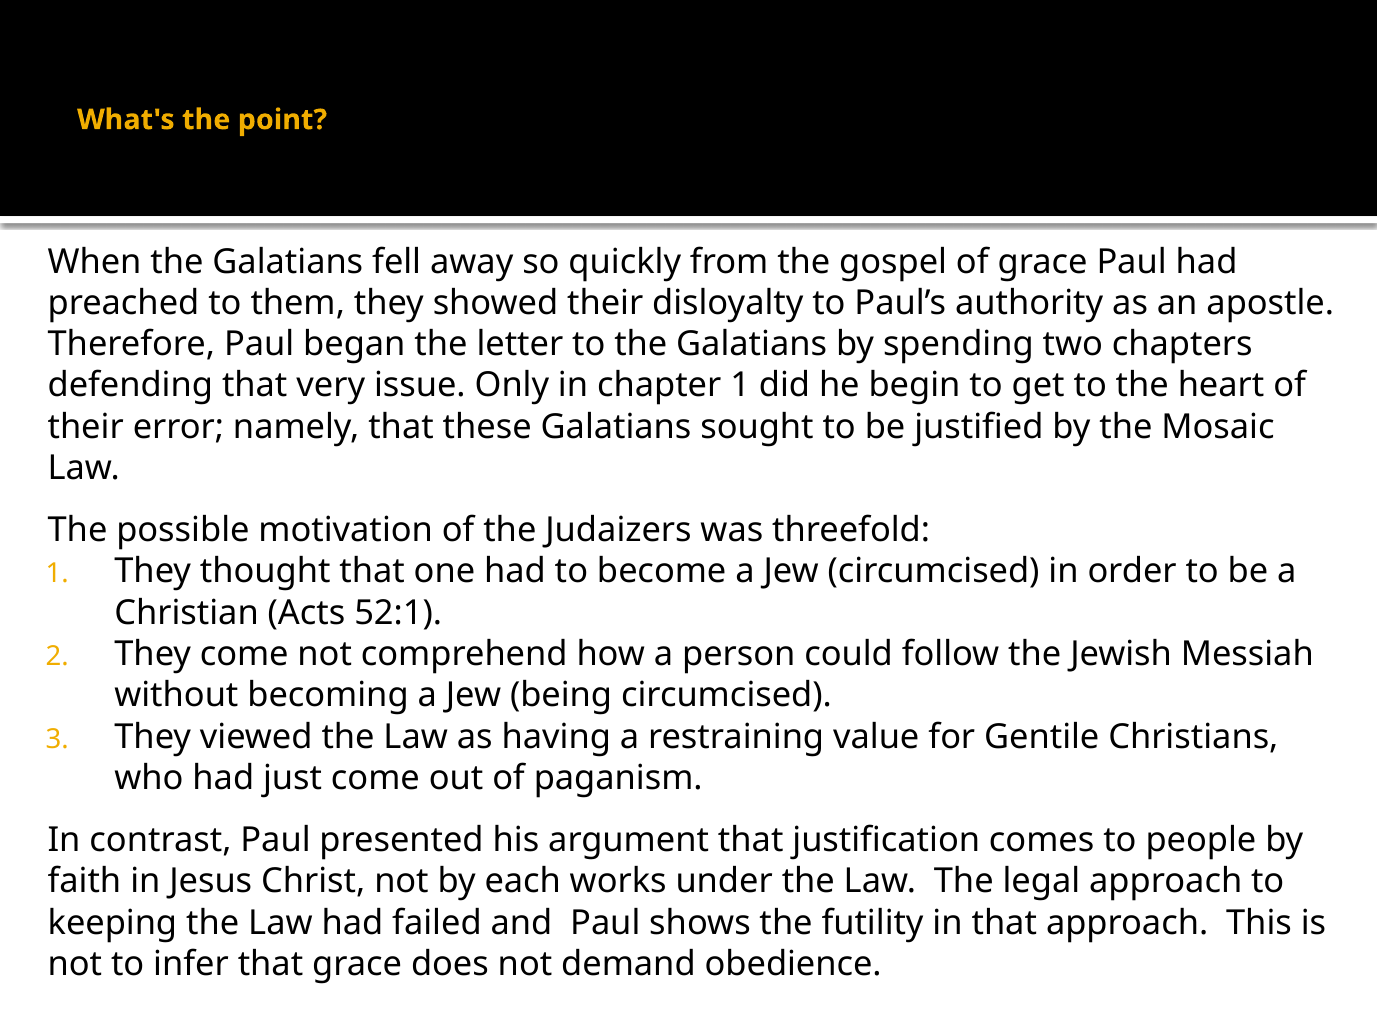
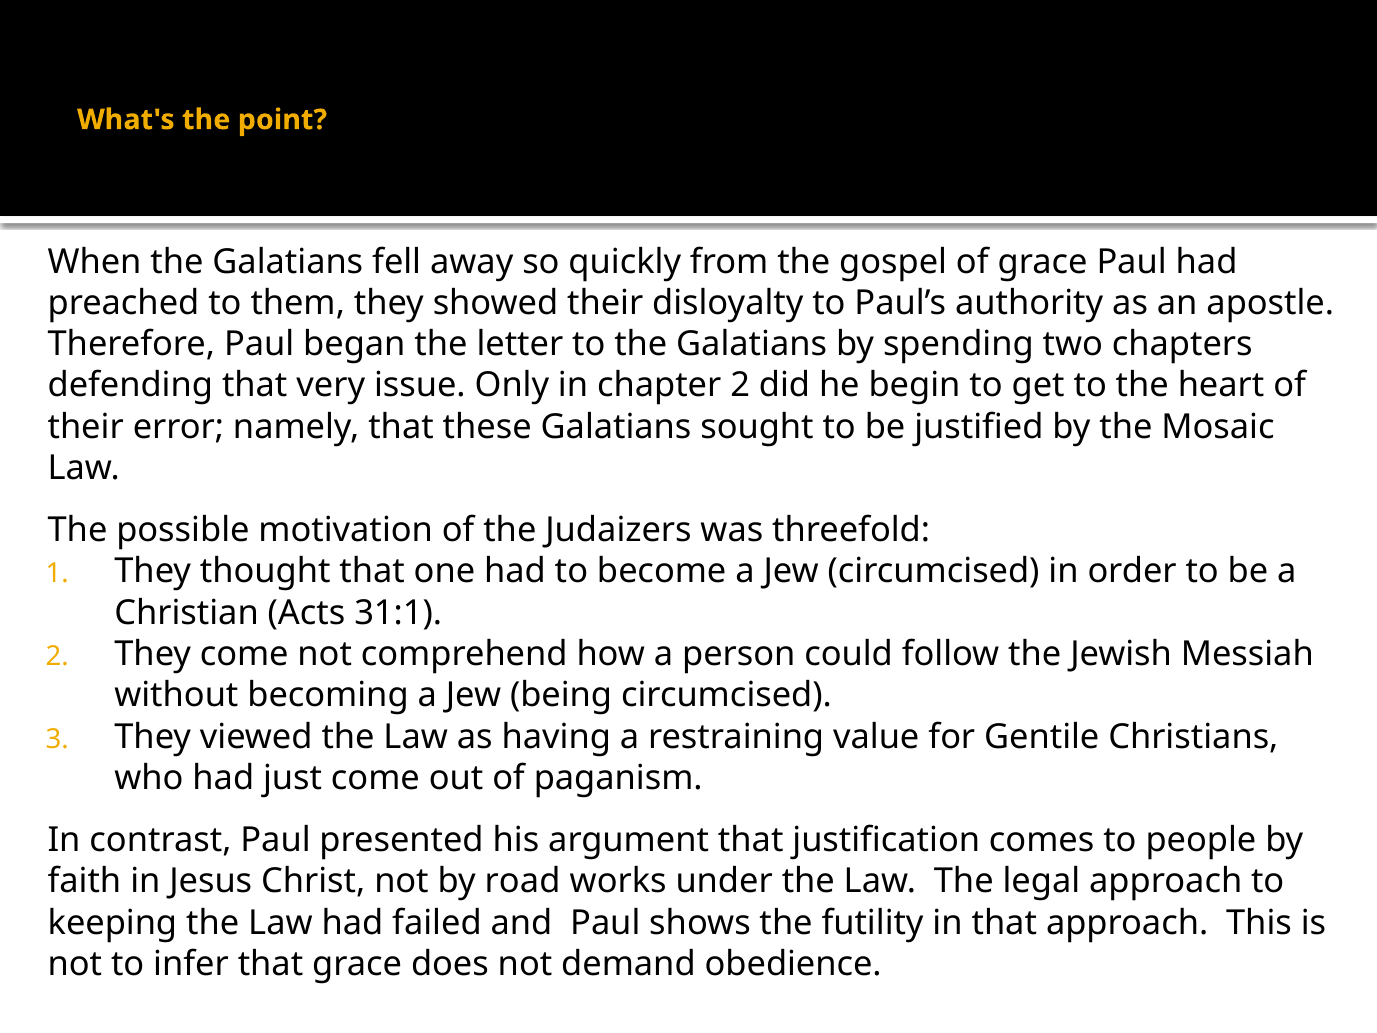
chapter 1: 1 -> 2 (740, 386)
52:1: 52:1 -> 31:1 (398, 613)
each: each -> road (523, 881)
